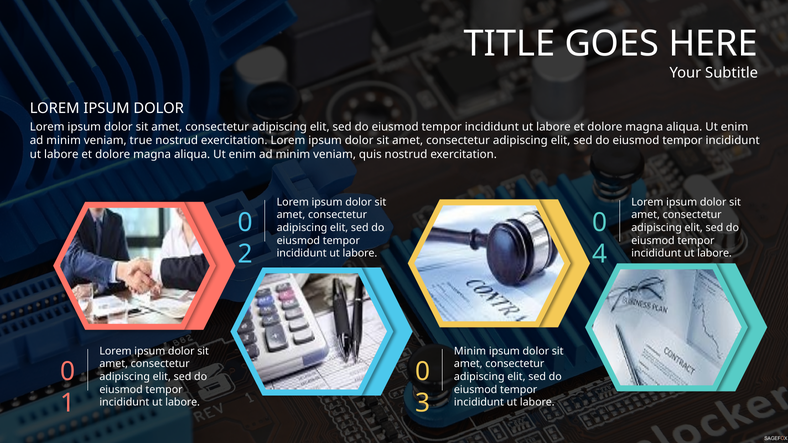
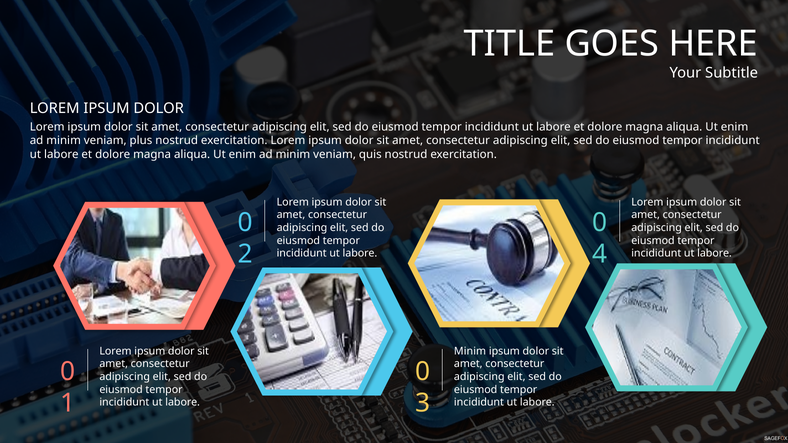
true: true -> plus (141, 141)
